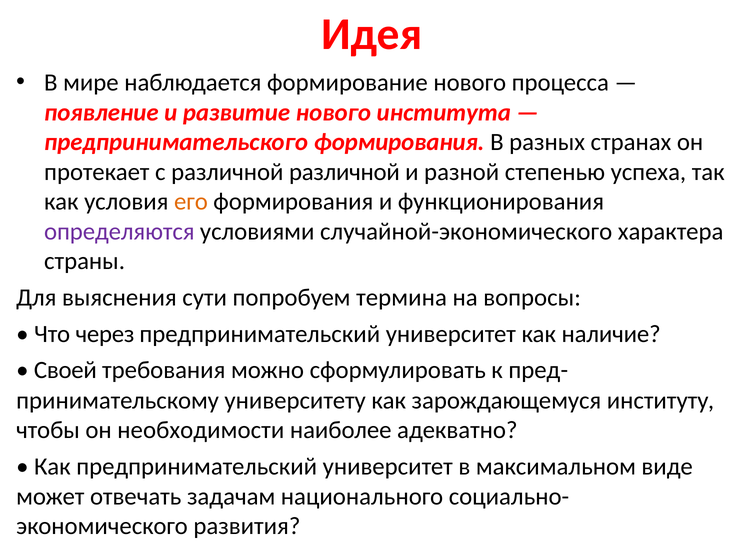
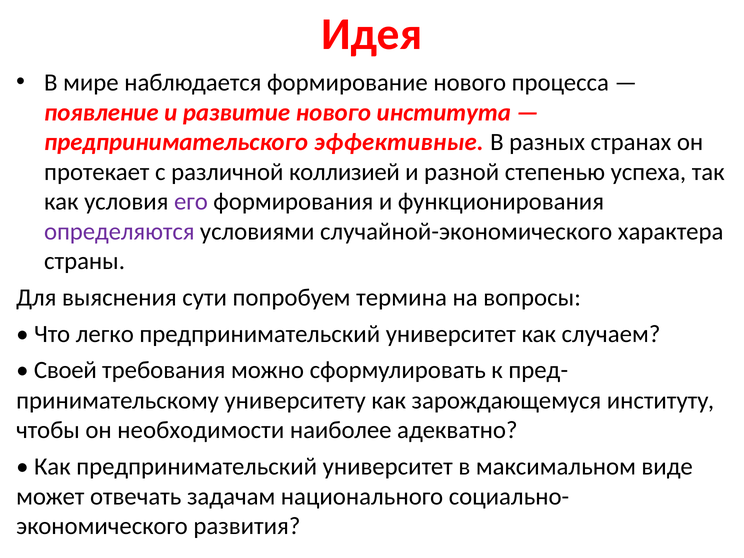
предпринимательского формирования: формирования -> эффективные (399, 142)
различной различной: различной -> коллизией (344, 172)
его colour: orange -> purple (191, 202)
через: через -> легко (105, 334)
наличие: наличие -> случаем (611, 334)
